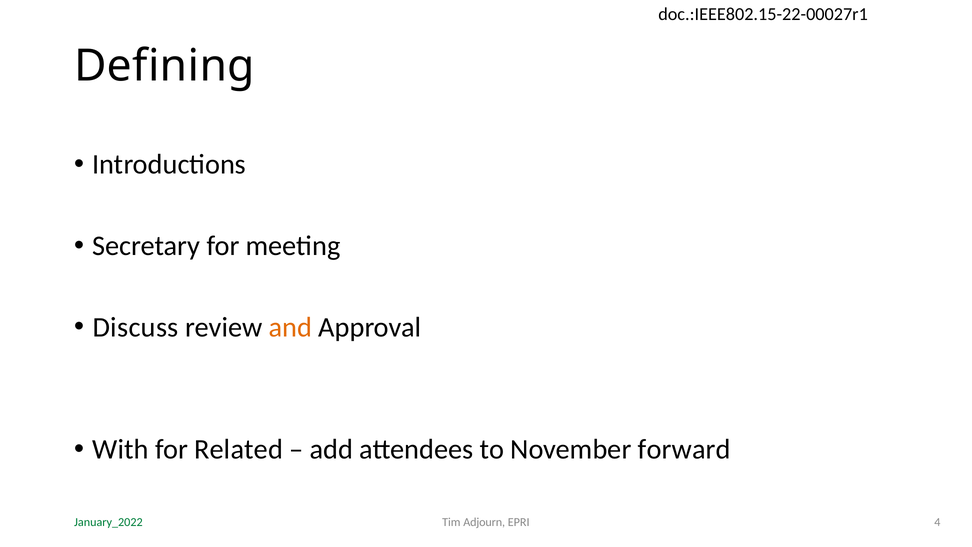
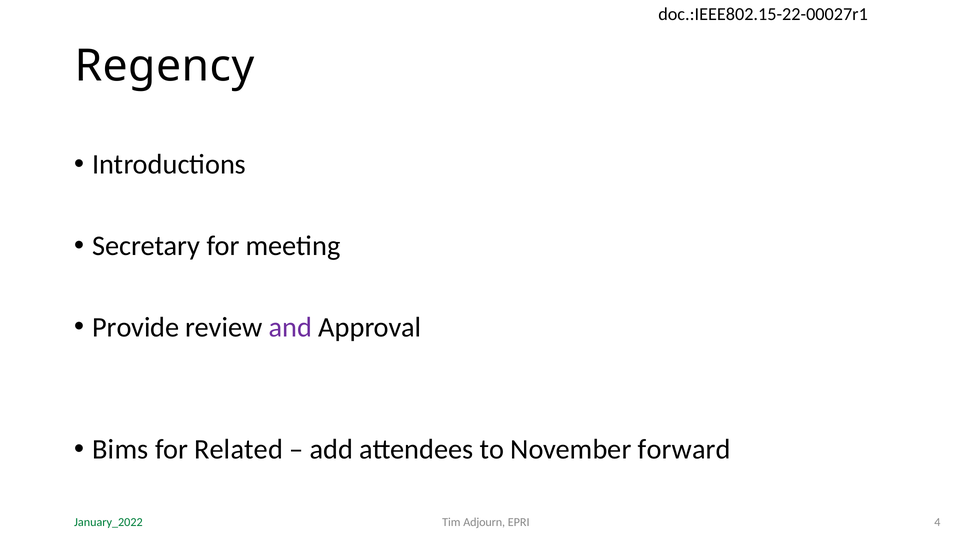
Defining: Defining -> Regency (164, 66)
Discuss: Discuss -> Provide (136, 327)
and colour: orange -> purple (290, 327)
With: With -> Bims (120, 449)
